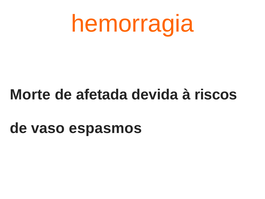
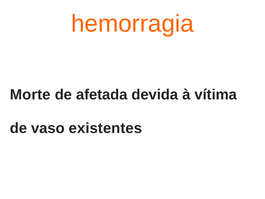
riscos: riscos -> vítima (216, 94)
espasmos: espasmos -> existentes (105, 128)
